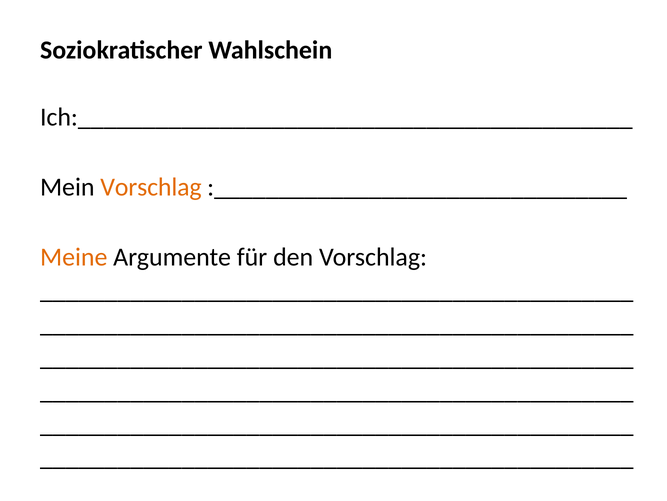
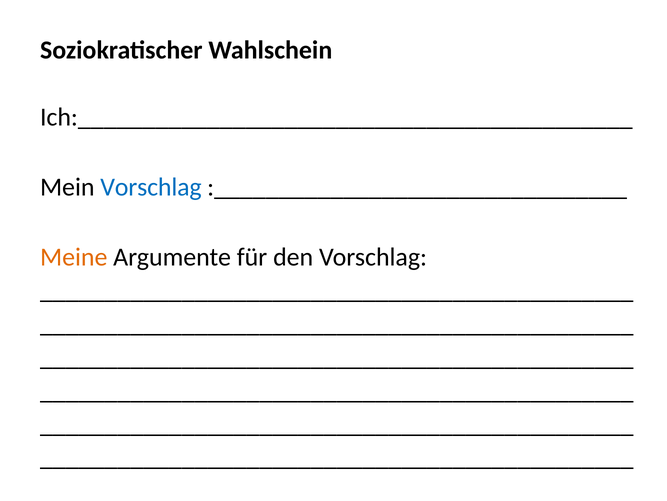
Vorschlag colour: orange -> blue (151, 187)
